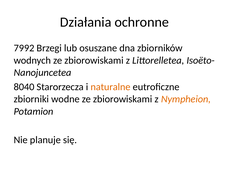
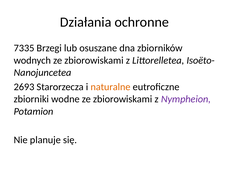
7992: 7992 -> 7335 (24, 48)
8040: 8040 -> 2693 (24, 87)
Nympheion colour: orange -> purple (186, 99)
